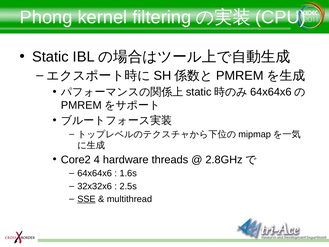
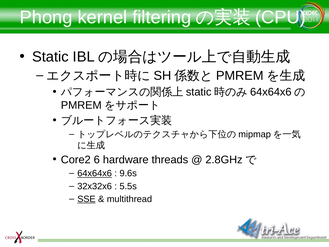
4: 4 -> 6 (97, 160)
64x64x6 underline: none -> present (95, 173)
1.6s: 1.6s -> 9.6s (128, 173)
2.5s: 2.5s -> 5.5s (128, 186)
